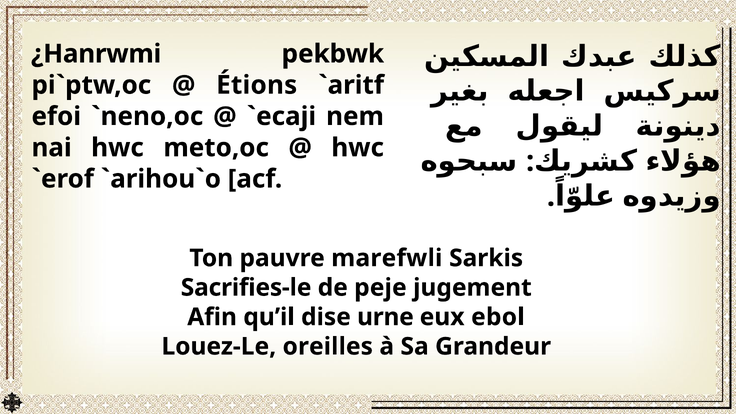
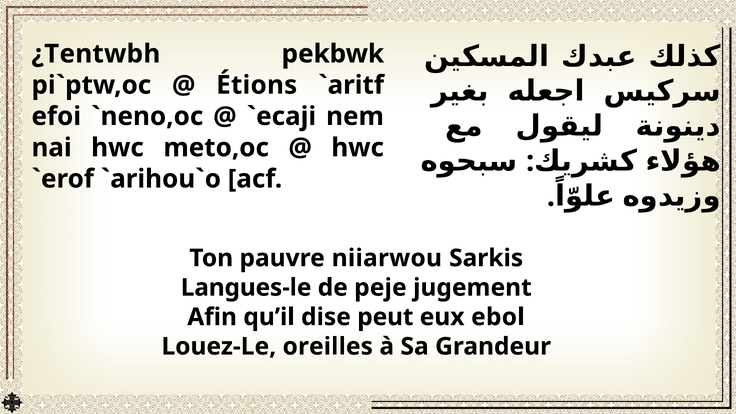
¿Hanrwmi: ¿Hanrwmi -> ¿Tentwbh (96, 54)
marefwli: marefwli -> niiarwou (387, 258)
Sacrifies-le: Sacrifies-le -> Langues-le (246, 288)
urne: urne -> peut (385, 317)
